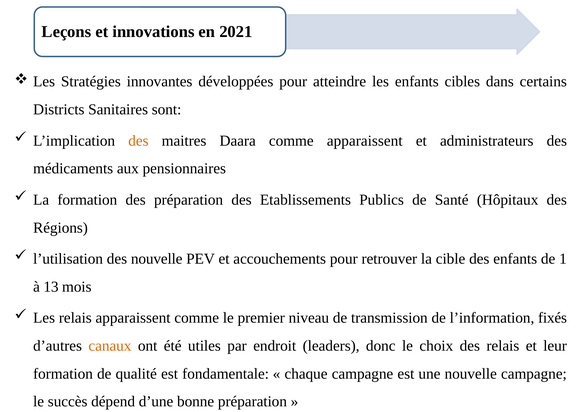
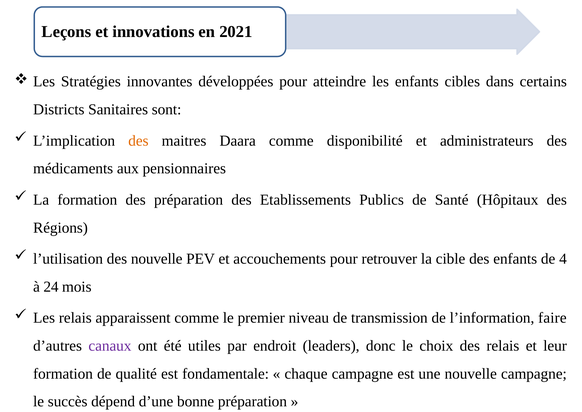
comme apparaissent: apparaissent -> disponibilité (365, 141)
1: 1 -> 4 (563, 259)
13: 13 -> 24 (51, 286)
fixés: fixés -> faire (552, 318)
canaux colour: orange -> purple (110, 345)
